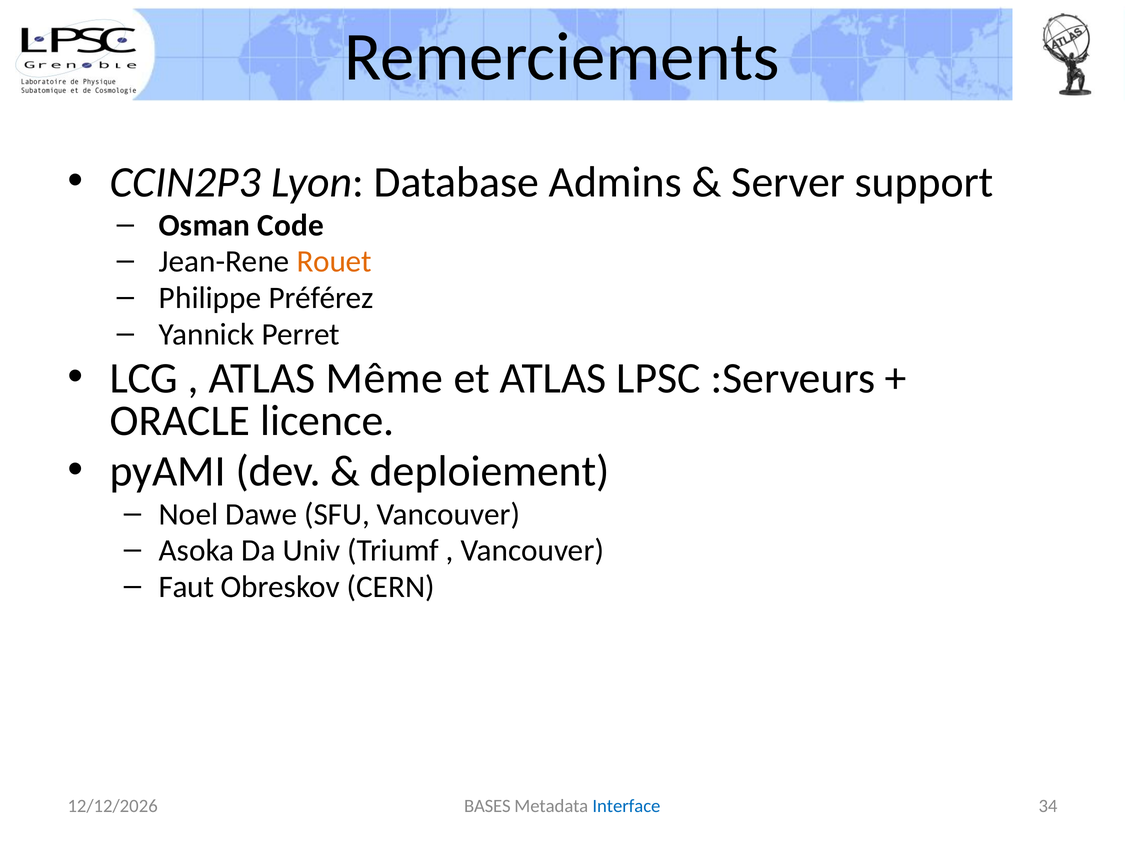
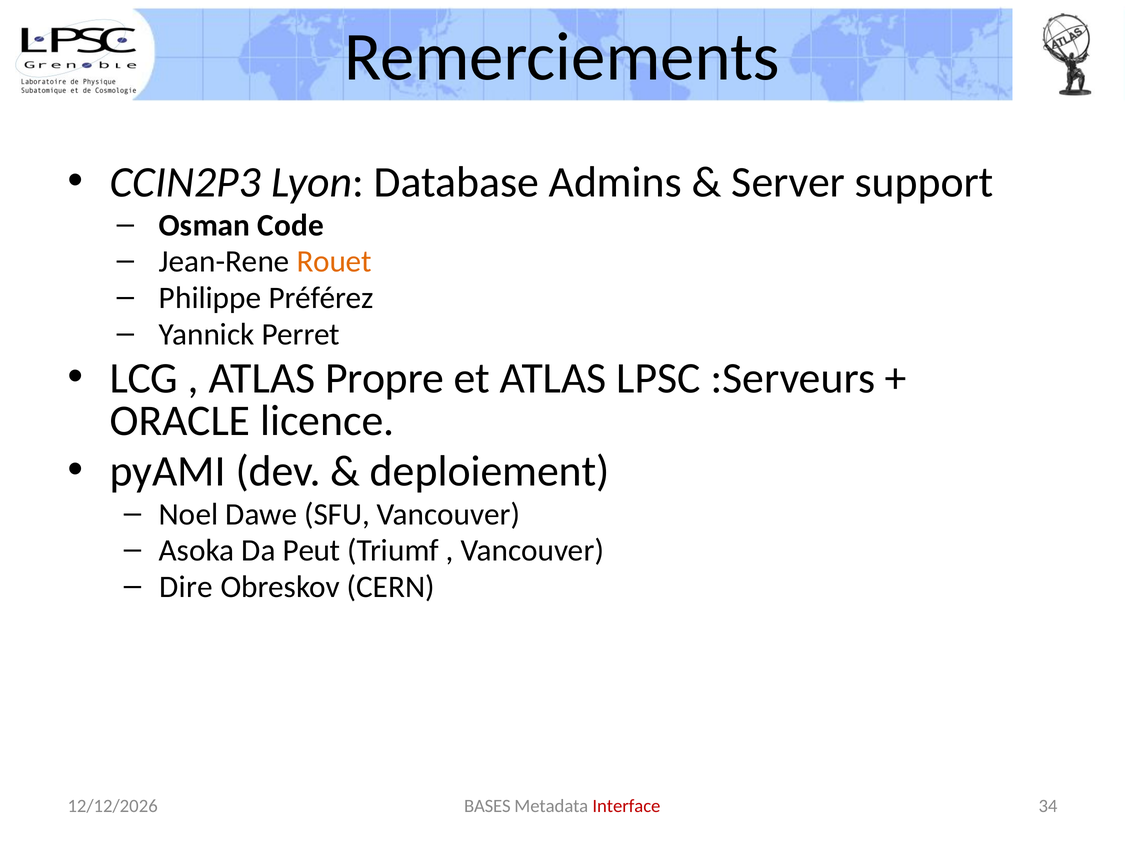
Même: Même -> Propre (385, 378)
Univ: Univ -> Peut (312, 550)
Faut: Faut -> Dire (186, 587)
Interface colour: blue -> red (626, 806)
